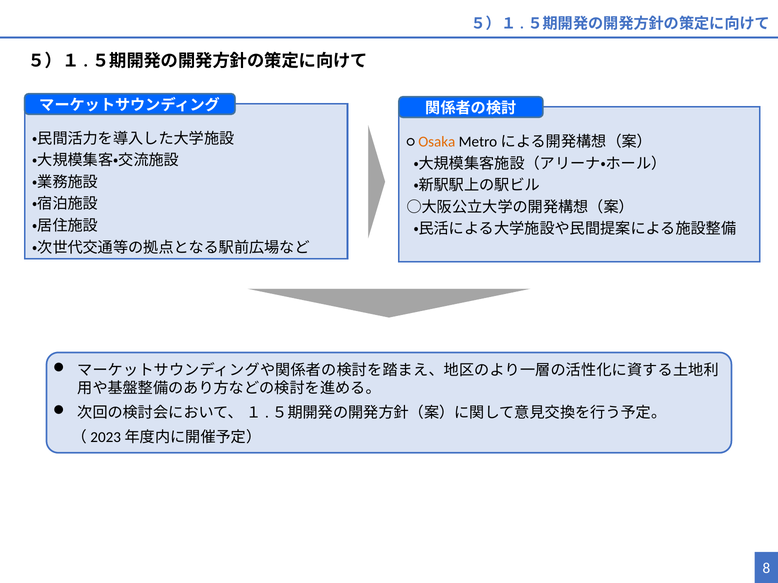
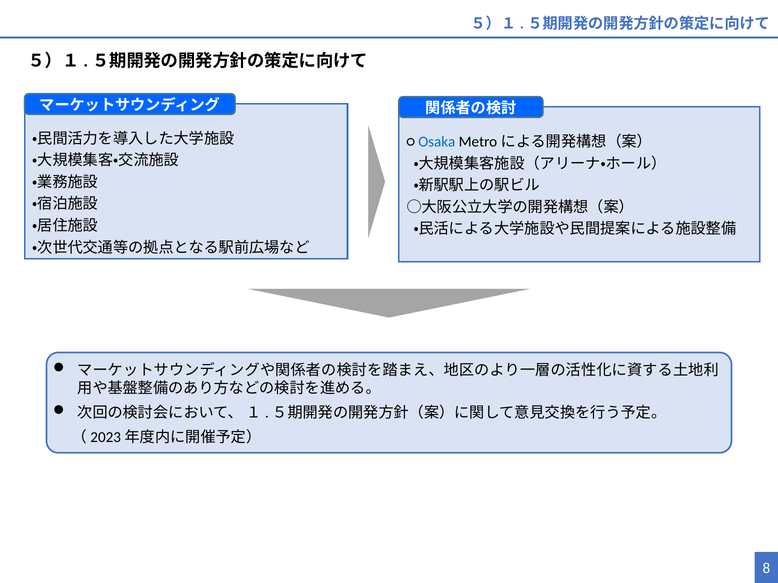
Osaka colour: orange -> blue (437, 142)
